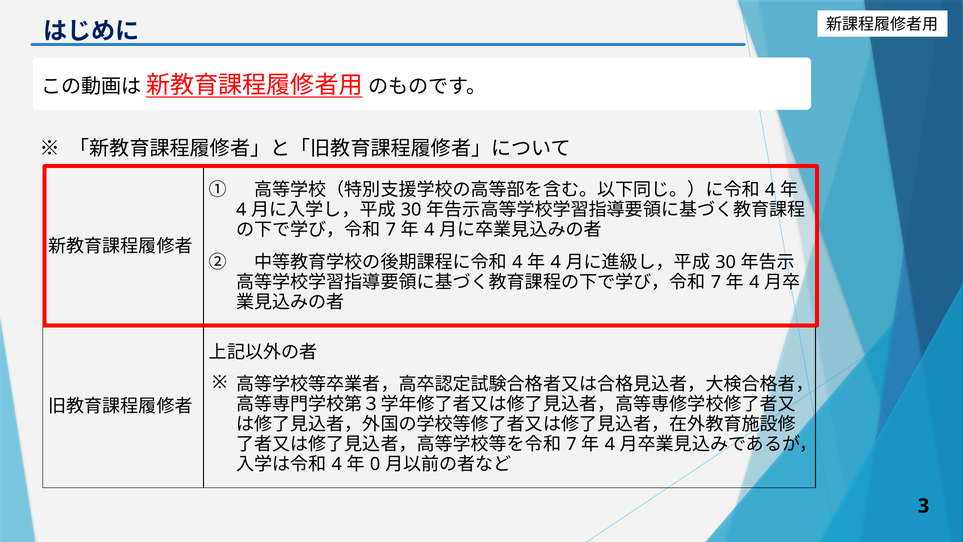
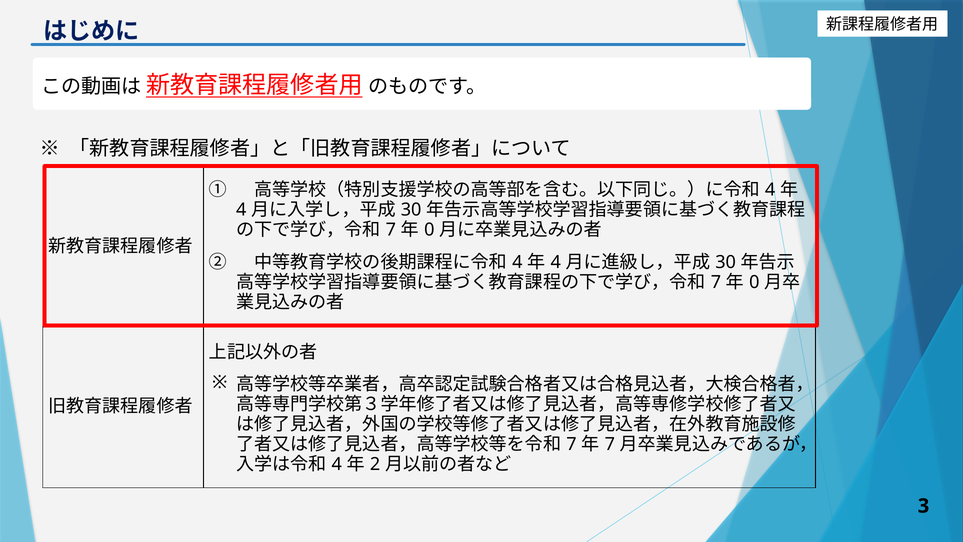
4: 4 -> 0 (429, 230)
4: 4 -> 0 (754, 282)
4: 4 -> 7 (610, 444)
0: 0 -> 2 (375, 464)
